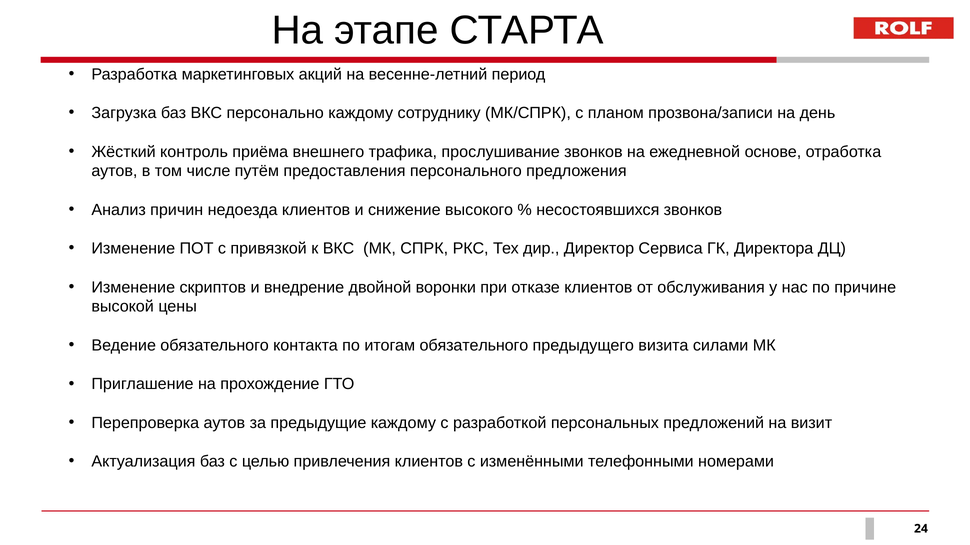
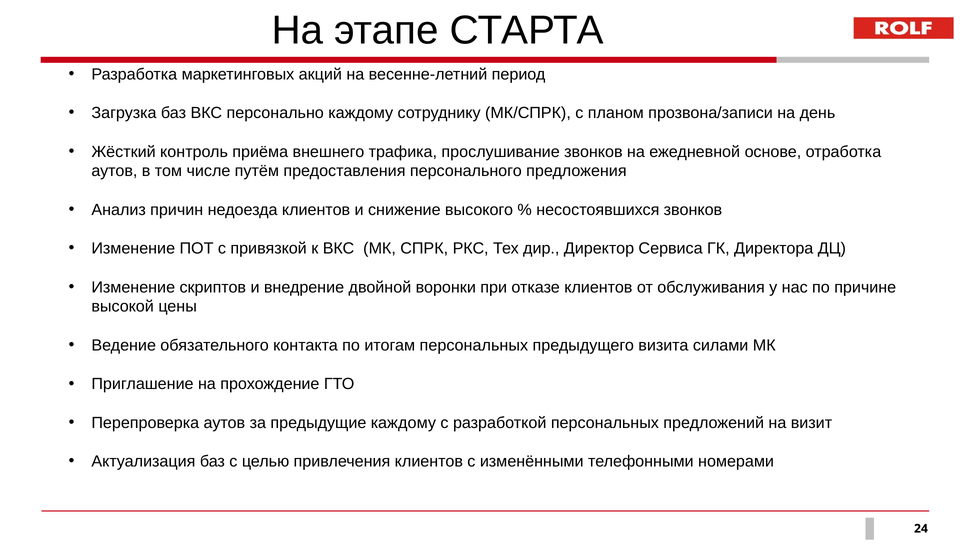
итогам обязательного: обязательного -> персональных (474, 346)
